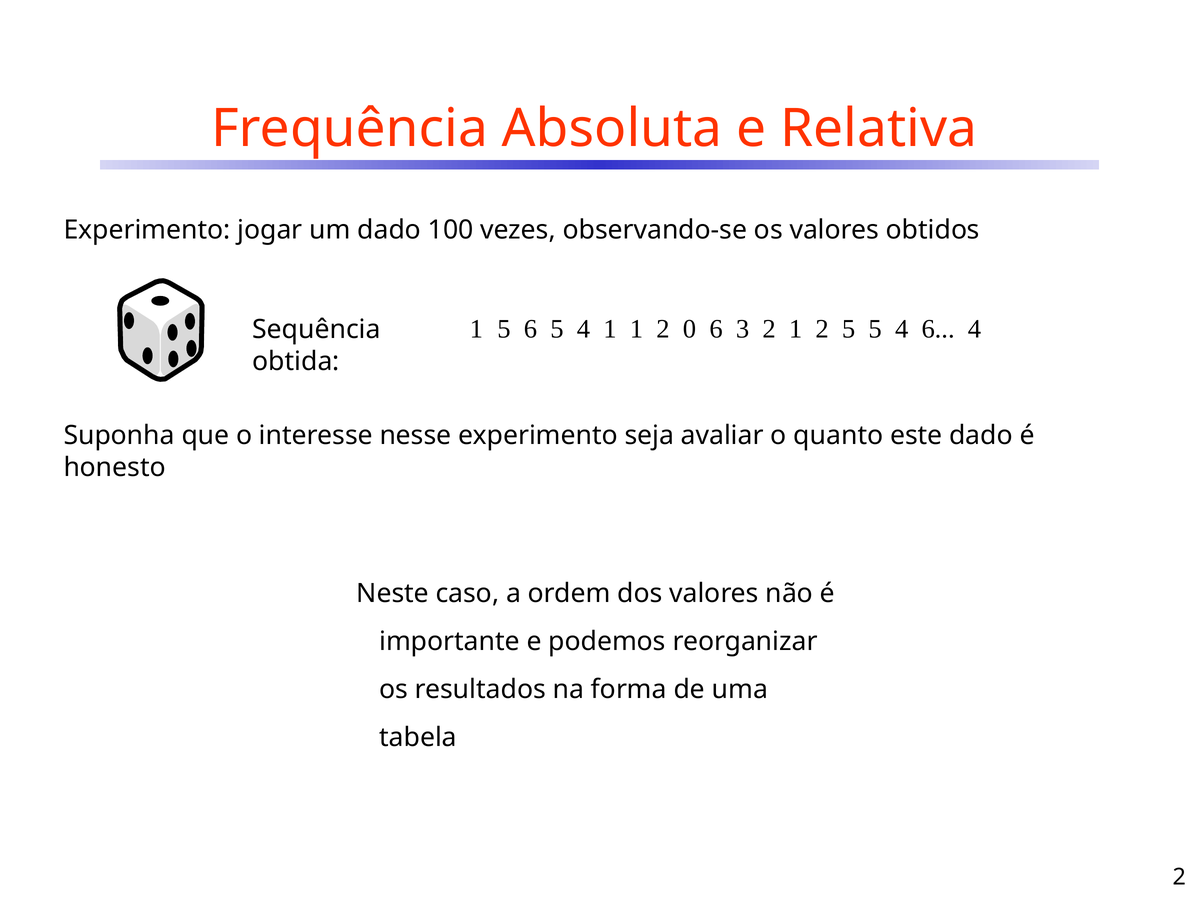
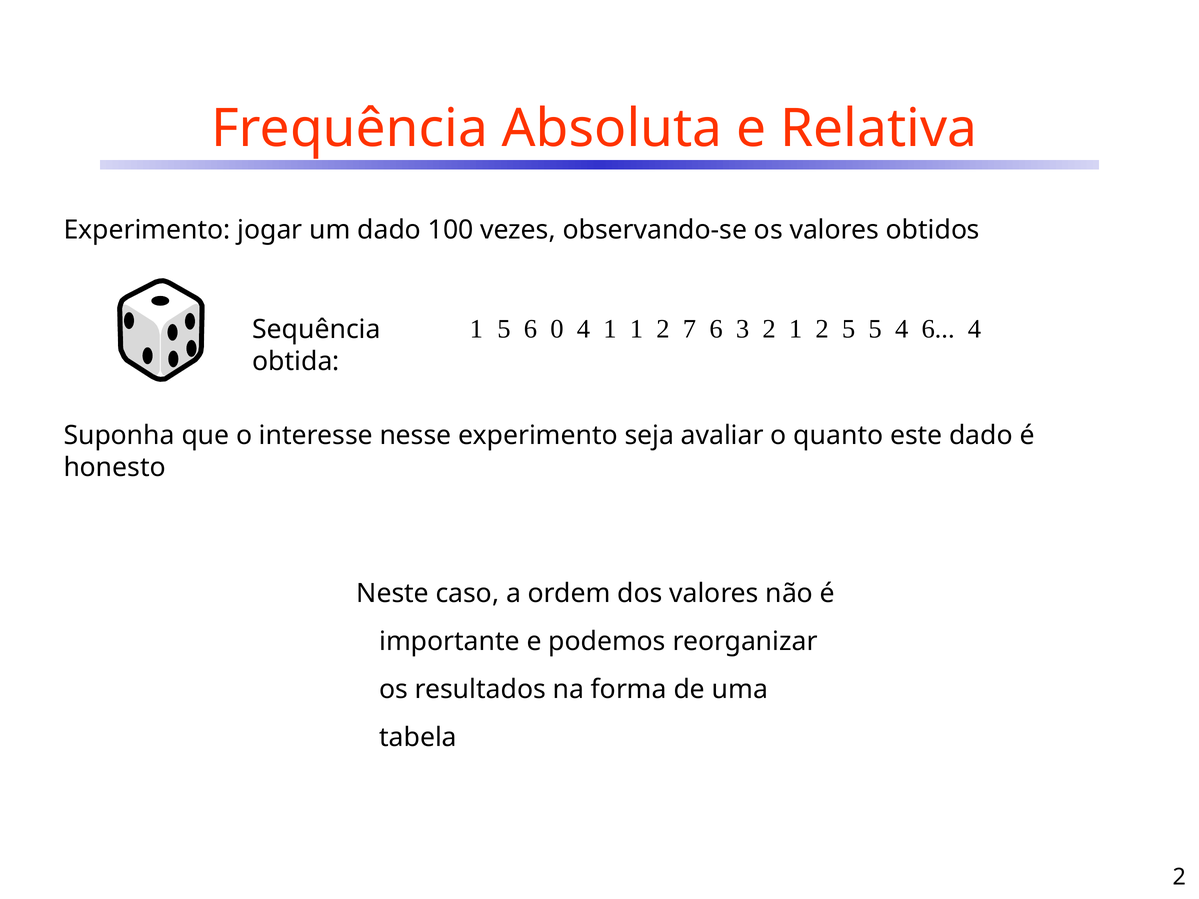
6 5: 5 -> 0 (557, 329)
0: 0 -> 7 (690, 329)
